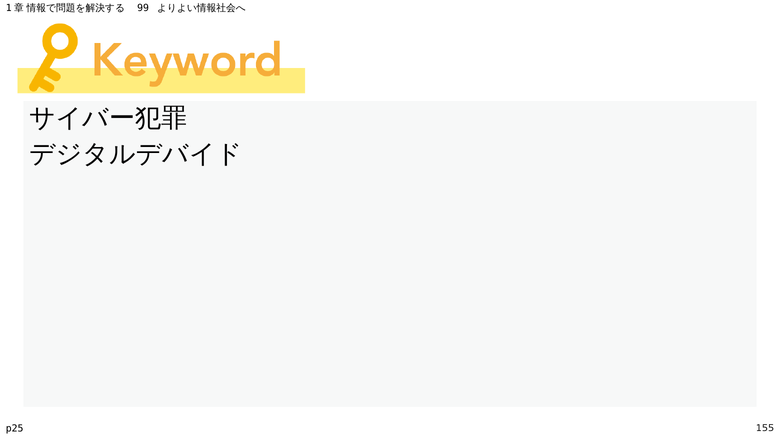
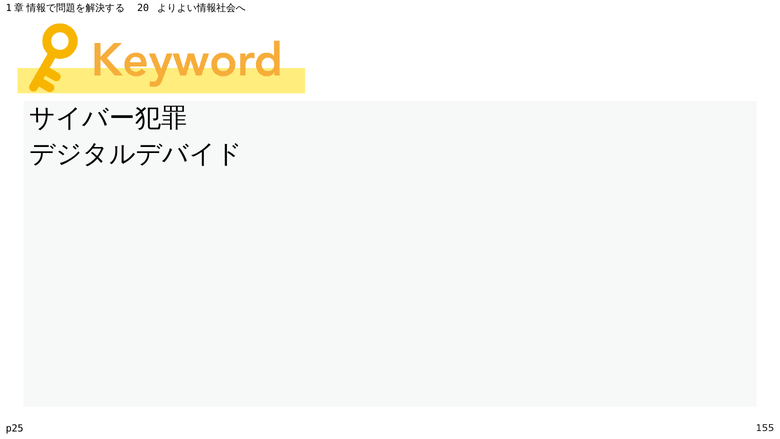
99: 99 -> 20 (143, 8)
